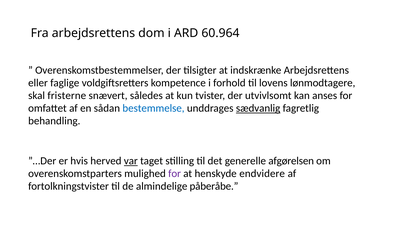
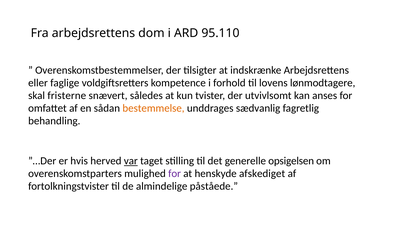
60.964: 60.964 -> 95.110 (220, 33)
bestemmelse colour: blue -> orange (154, 108)
sædvanlig underline: present -> none (258, 108)
afgørelsen: afgørelsen -> opsigelsen (291, 161)
endvidere: endvidere -> afskediget (262, 173)
påberåbe: påberåbe -> påståede (214, 186)
